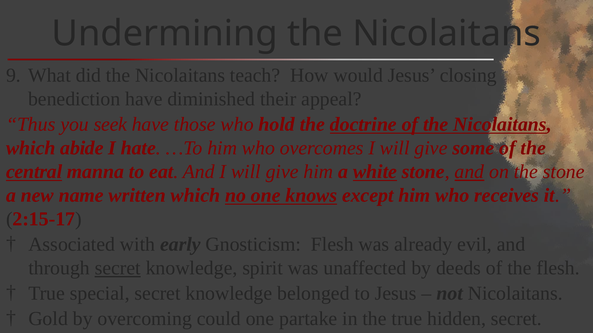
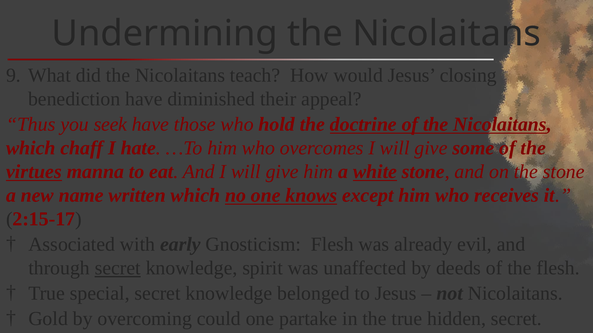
abide: abide -> chaff (82, 148)
central: central -> virtues (34, 172)
and underline: present -> none (469, 172)
